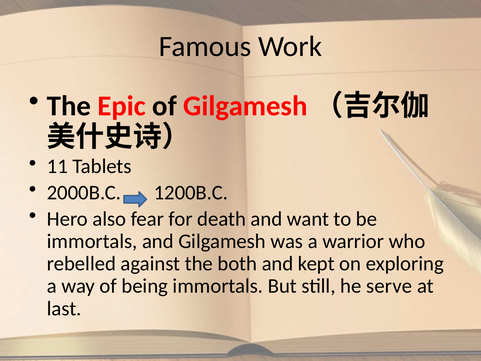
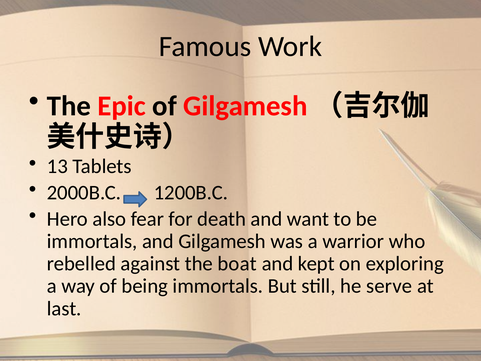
11: 11 -> 13 (57, 166)
both: both -> boat (237, 264)
